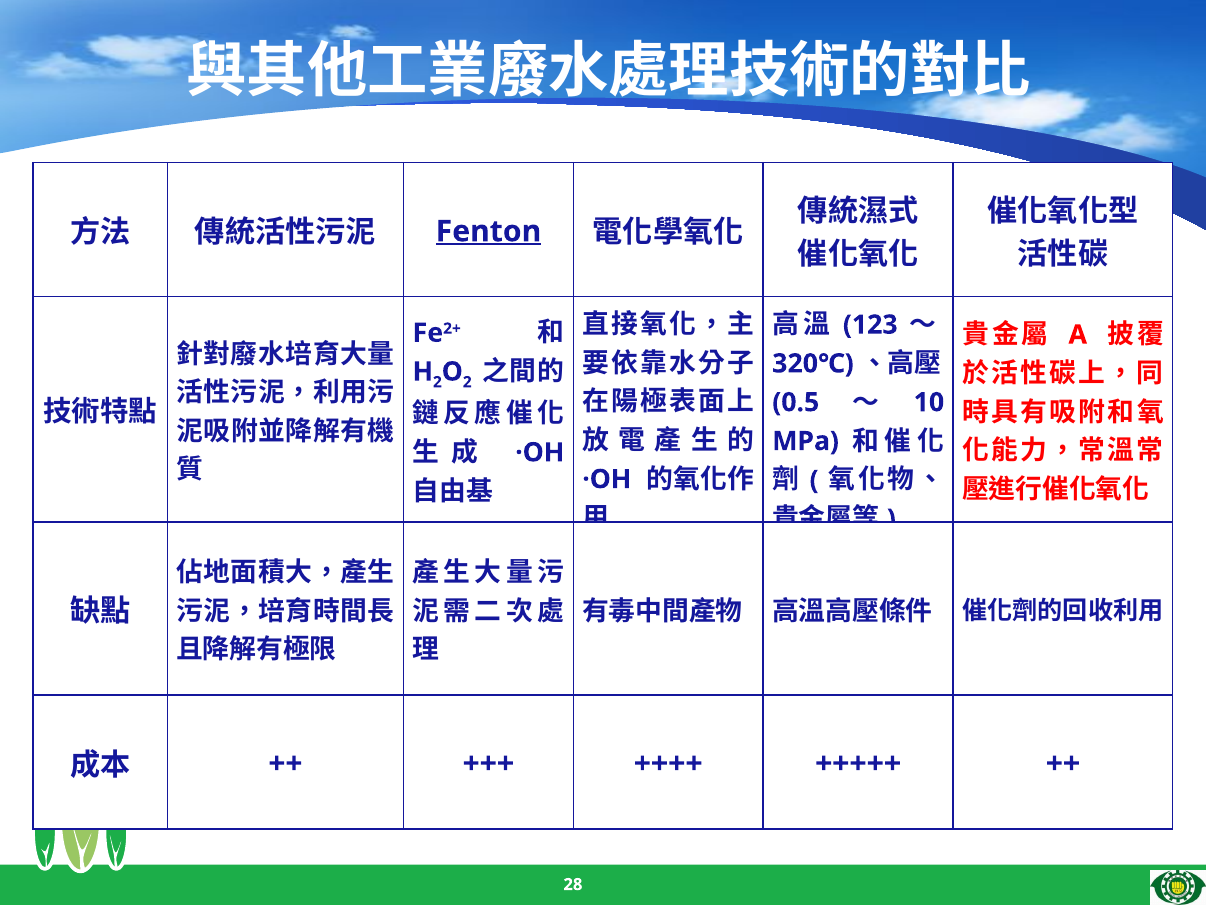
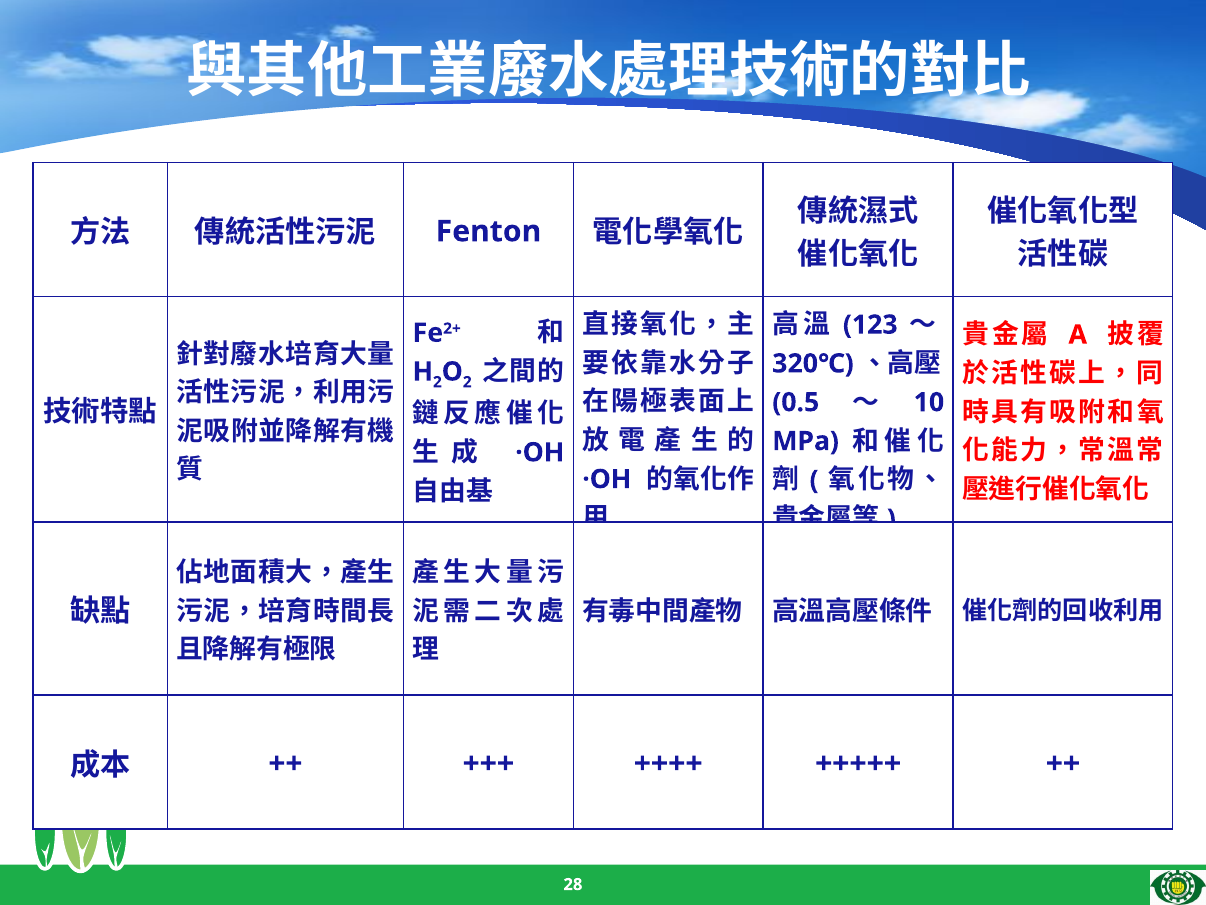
Fenton underline: present -> none (488, 231)
